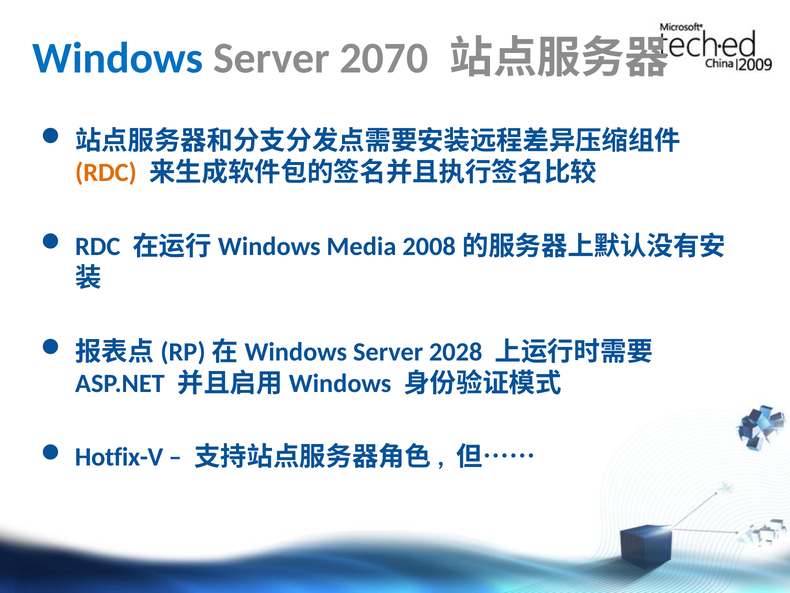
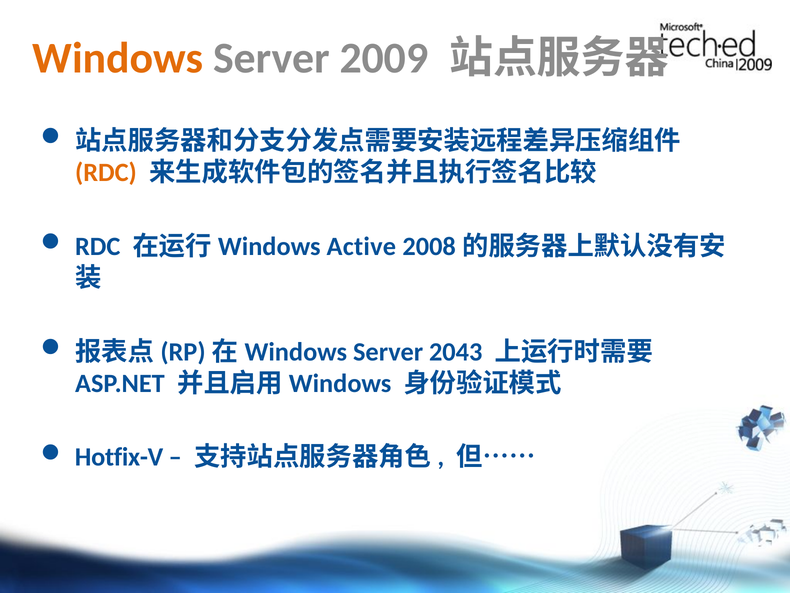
Windows colour: blue -> orange (118, 58)
2070: 2070 -> 2009 (384, 58)
Media: Media -> Active (361, 246)
2028: 2028 -> 2043 (456, 352)
